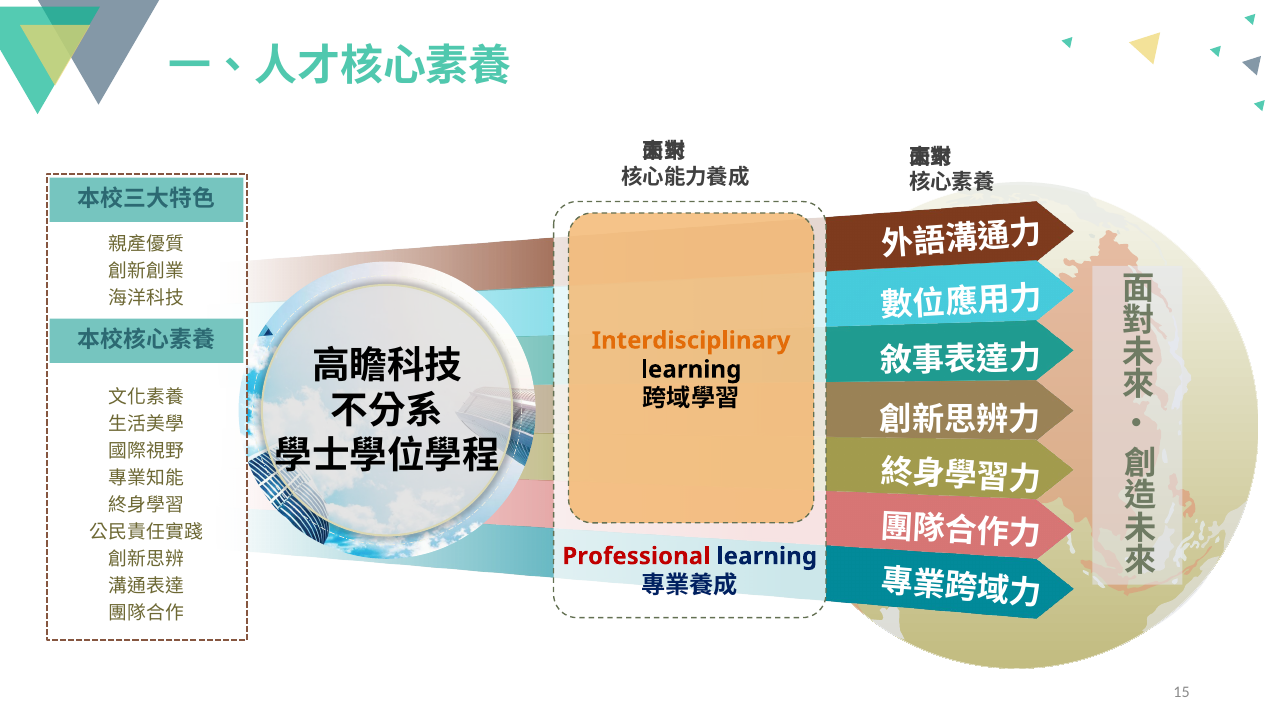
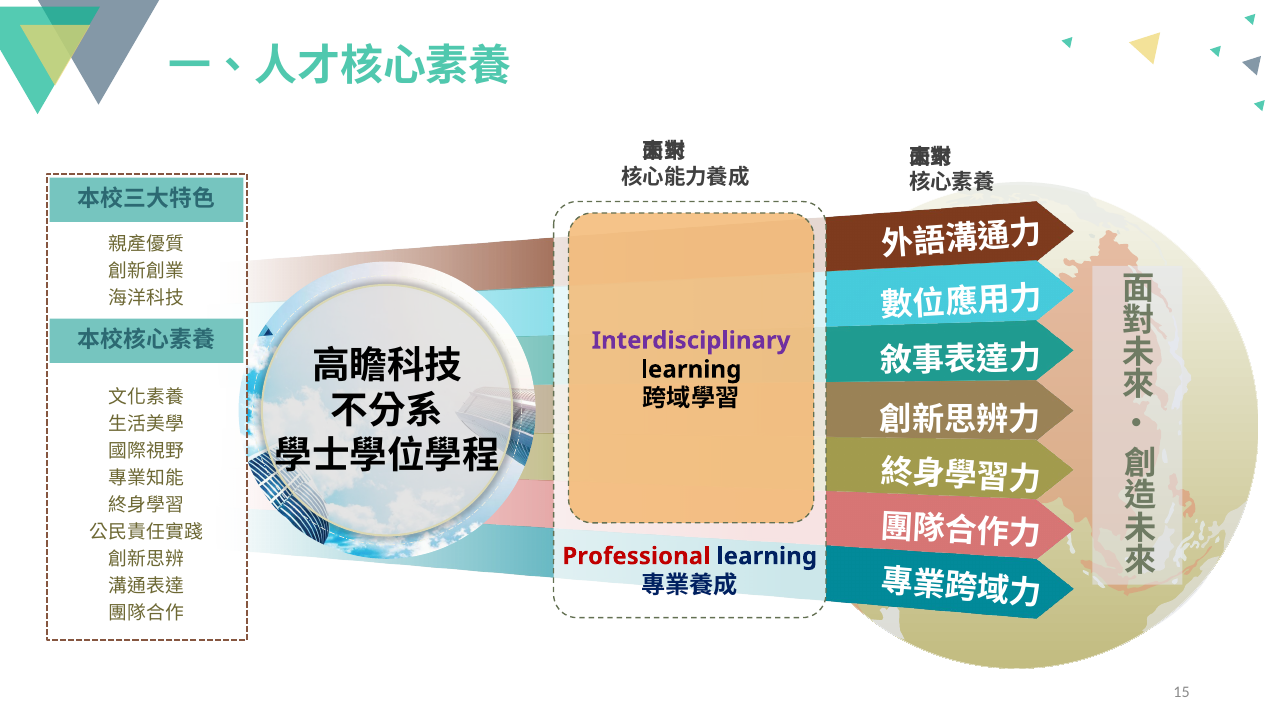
Interdisciplinary colour: orange -> purple (691, 340)
